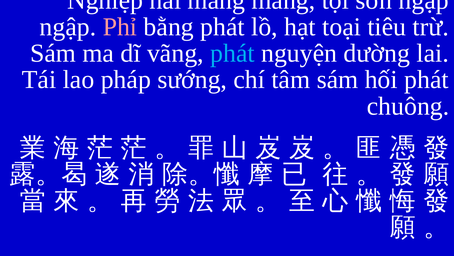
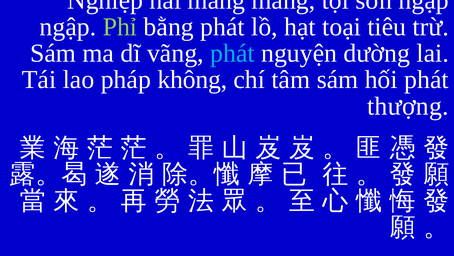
Phỉ colour: pink -> light green (120, 27)
sướng: sướng -> không (192, 80)
chuông: chuông -> thượng (408, 106)
